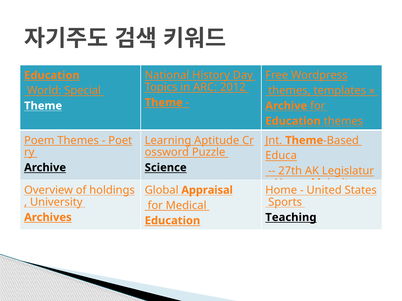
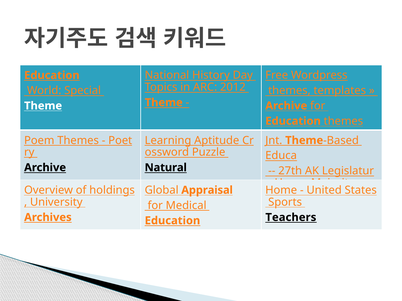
Science: Science -> Natural (166, 168)
Teaching: Teaching -> Teachers (291, 218)
